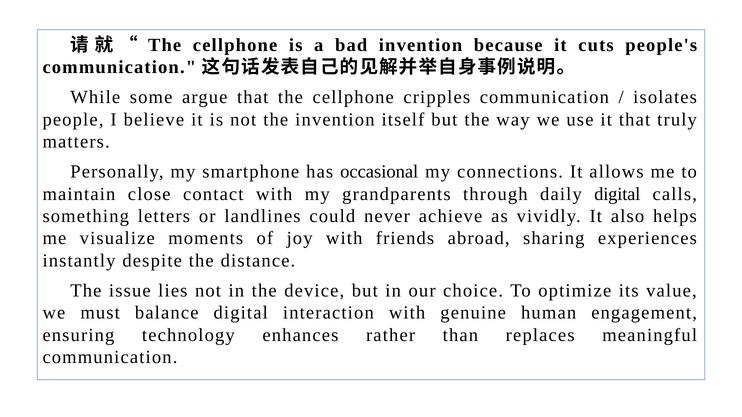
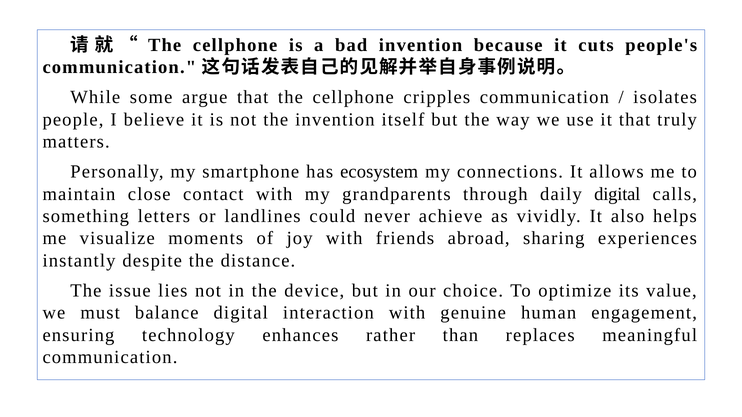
occasional: occasional -> ecosystem (379, 172)
